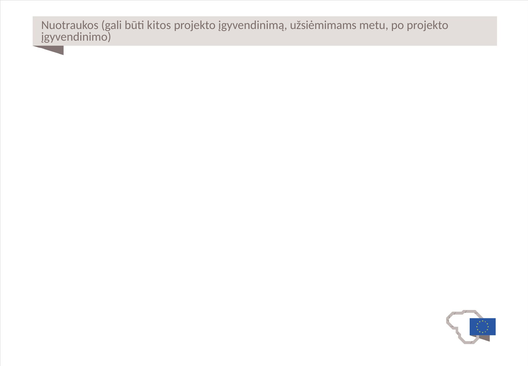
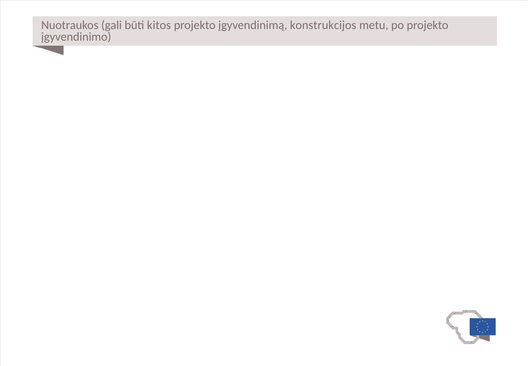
užsiėmimams: užsiėmimams -> konstrukcijos (323, 25)
